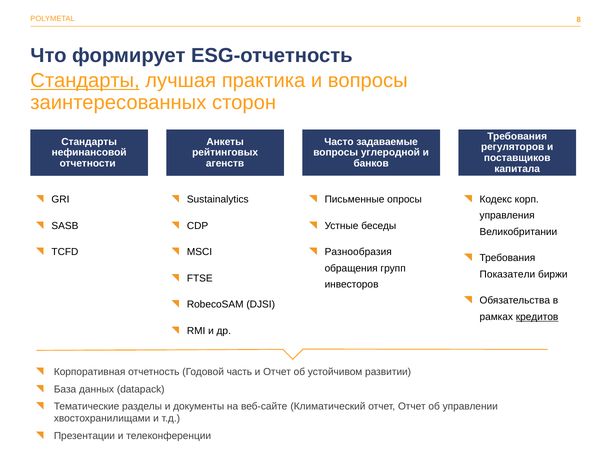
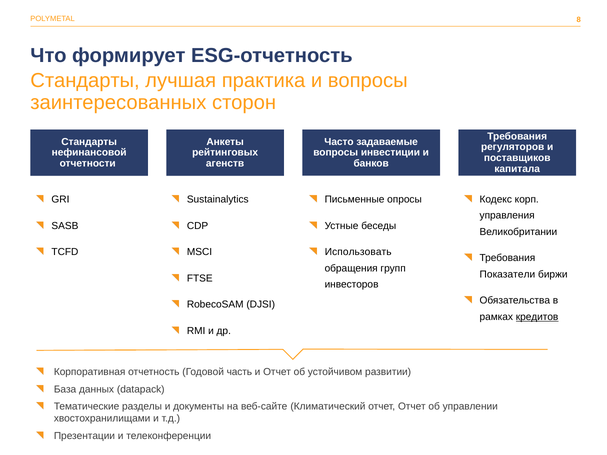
Стандарты underline: present -> none (85, 81)
углеродной: углеродной -> инвестиции (390, 153)
Разнообразия: Разнообразия -> Использовать (358, 252)
